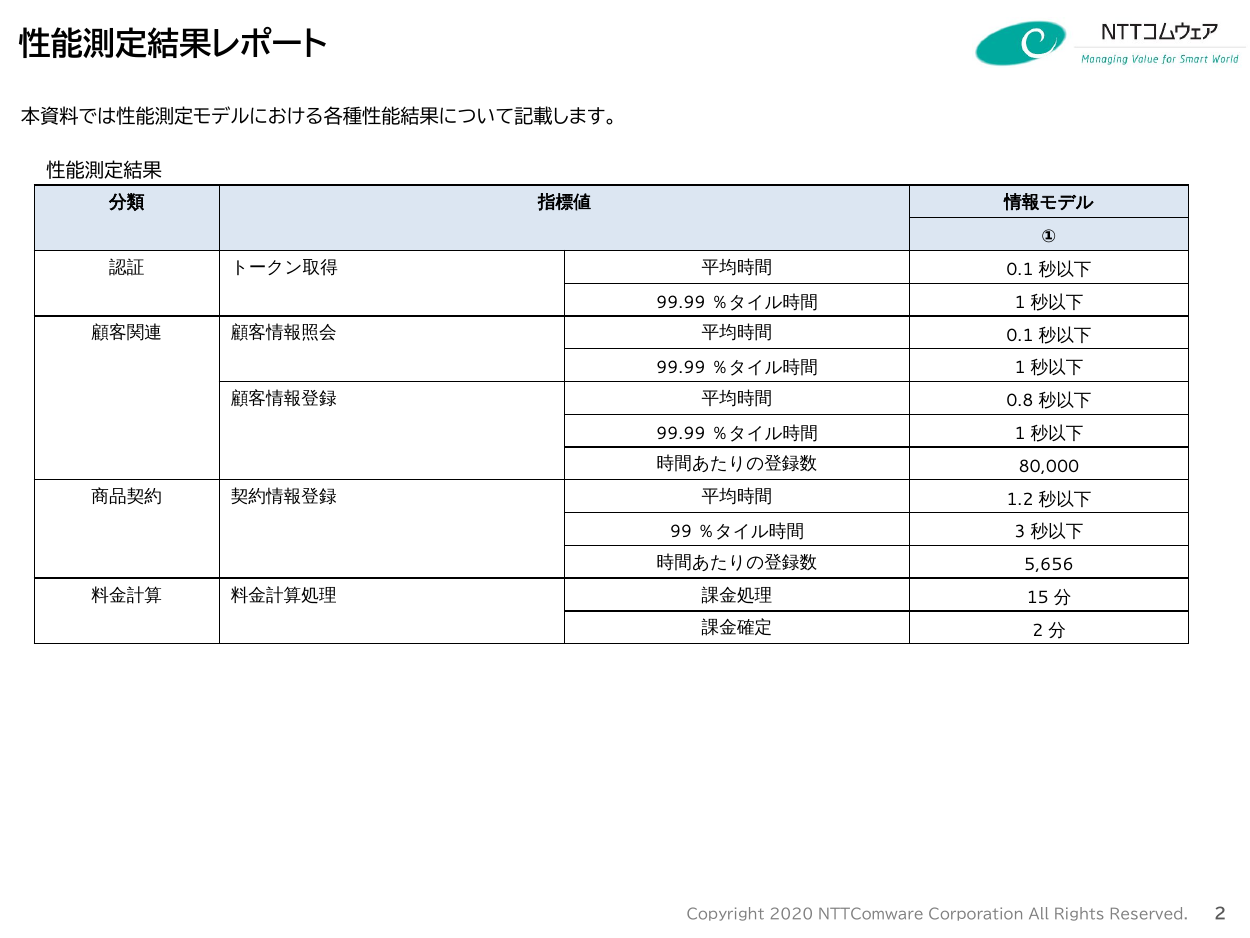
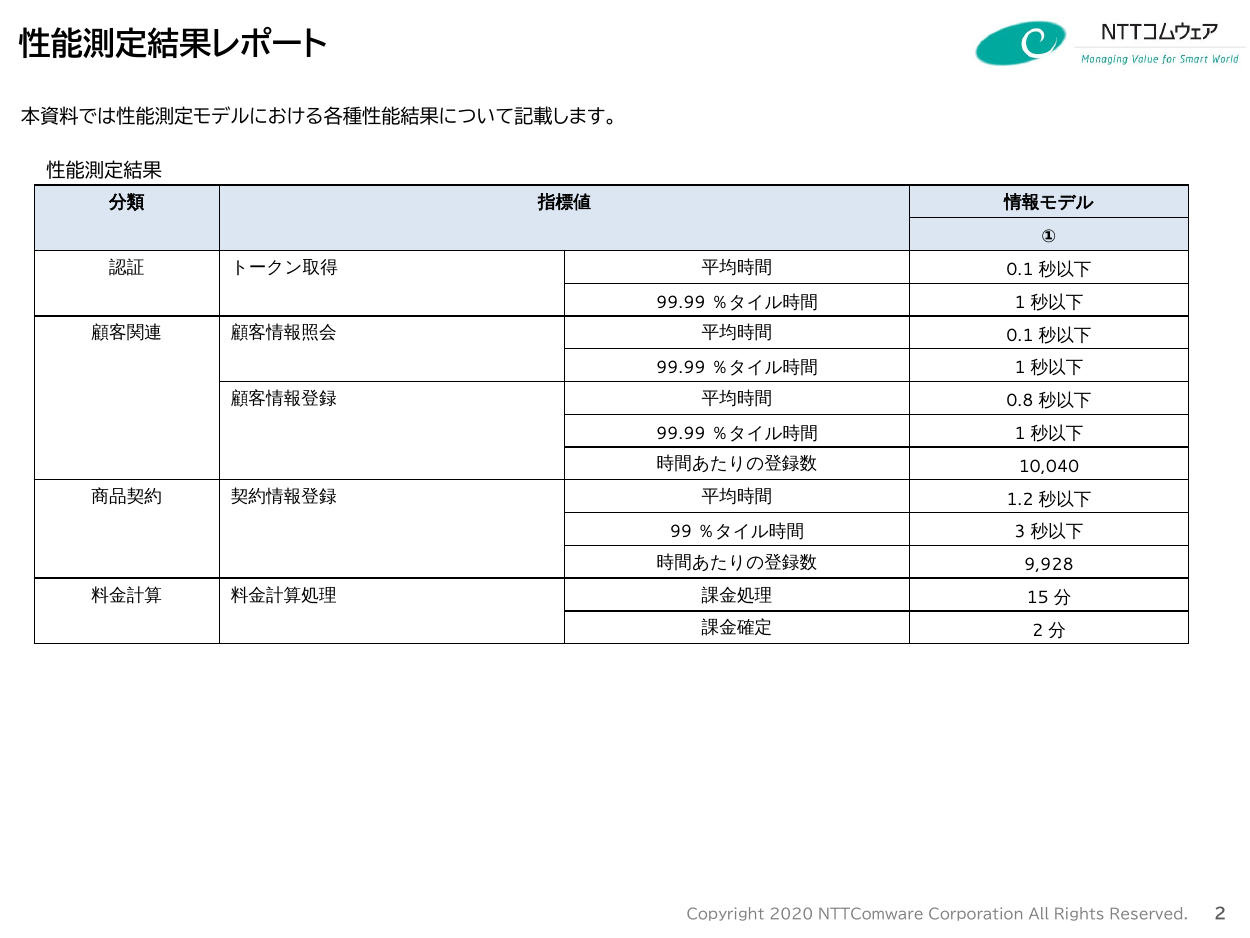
80,000: 80,000 -> 10,040 (1049, 466)
5,656: 5,656 -> 9,928 (1049, 564)
